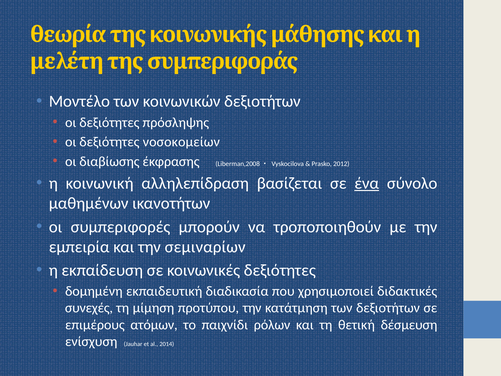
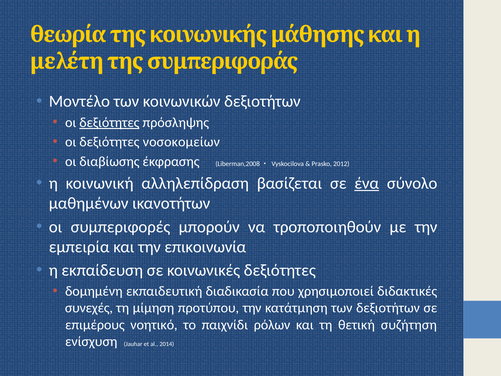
δεξιότητες underline: none -> present (109, 122)
σεμιναρίων: σεμιναρίων -> επικοινωνία (205, 247)
ατόμων: ατόμων -> νοητικό (154, 325)
δέσμευση: δέσμευση -> συζήτηση (409, 325)
